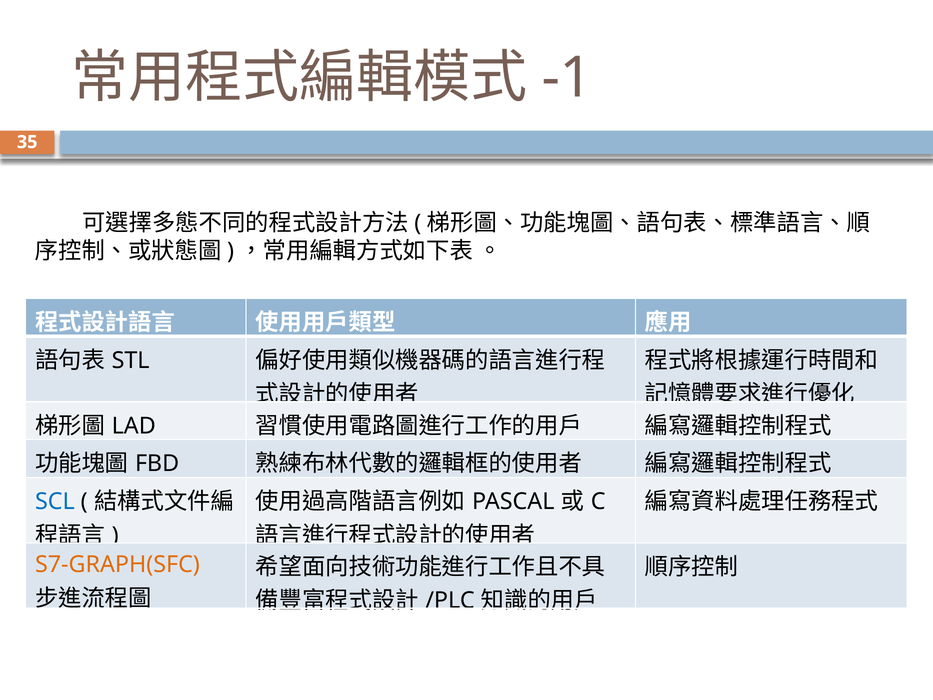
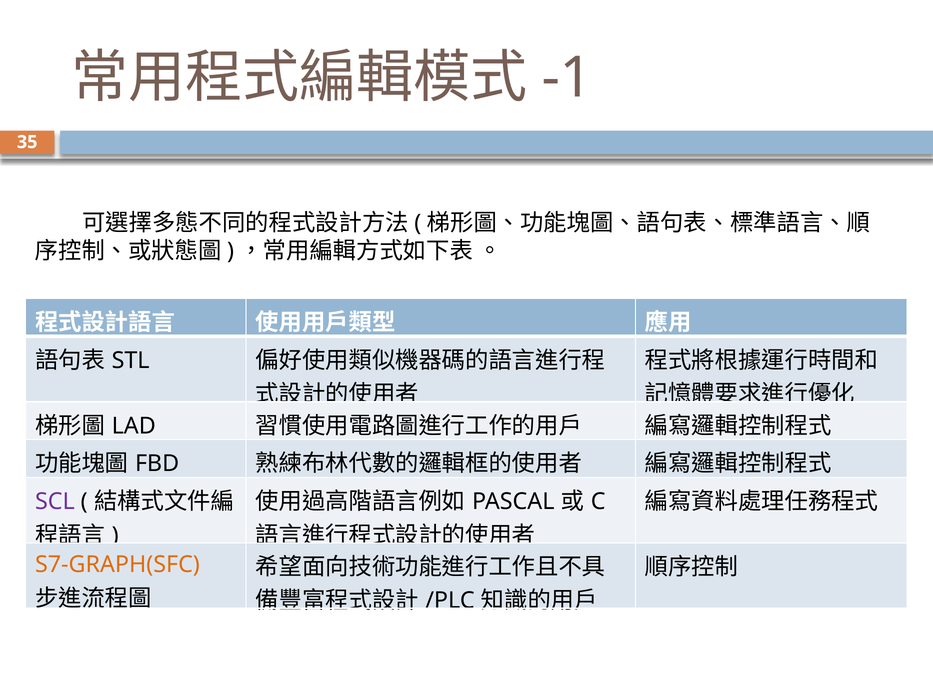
SCL colour: blue -> purple (55, 501)
